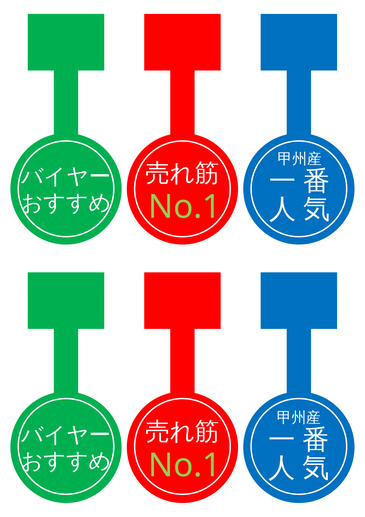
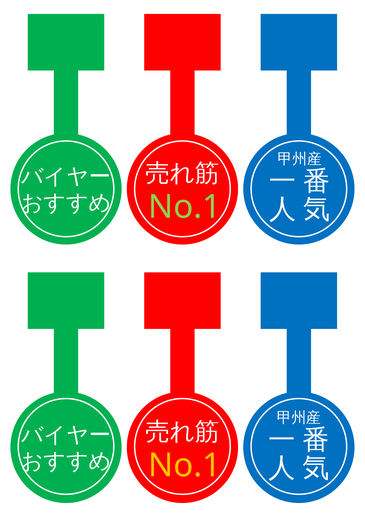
No.1 colour: light green -> yellow (185, 465)
